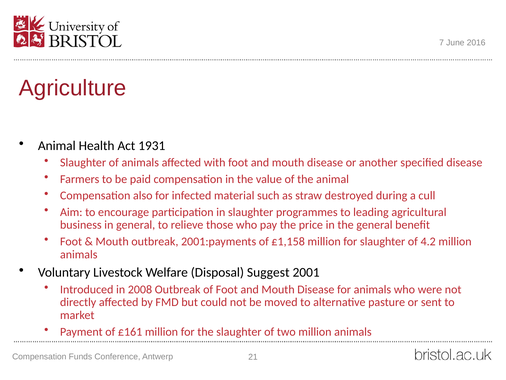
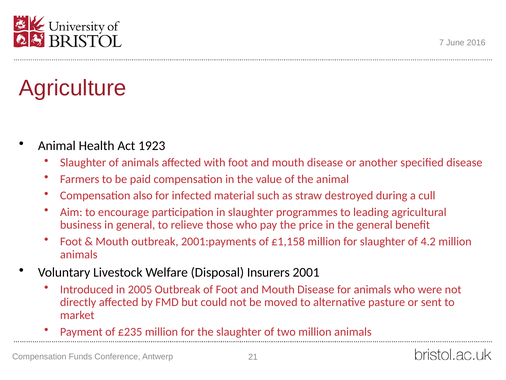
1931: 1931 -> 1923 (152, 145)
Suggest: Suggest -> Insurers (268, 272)
2008: 2008 -> 2005 (140, 289)
£161: £161 -> £235 (130, 331)
